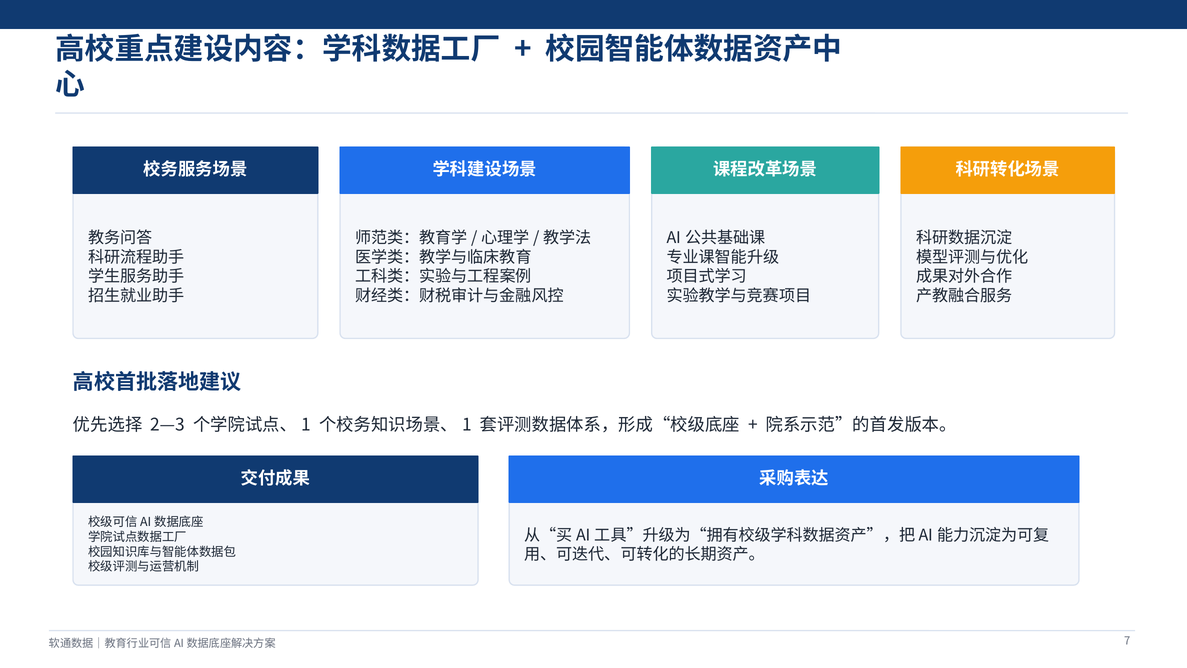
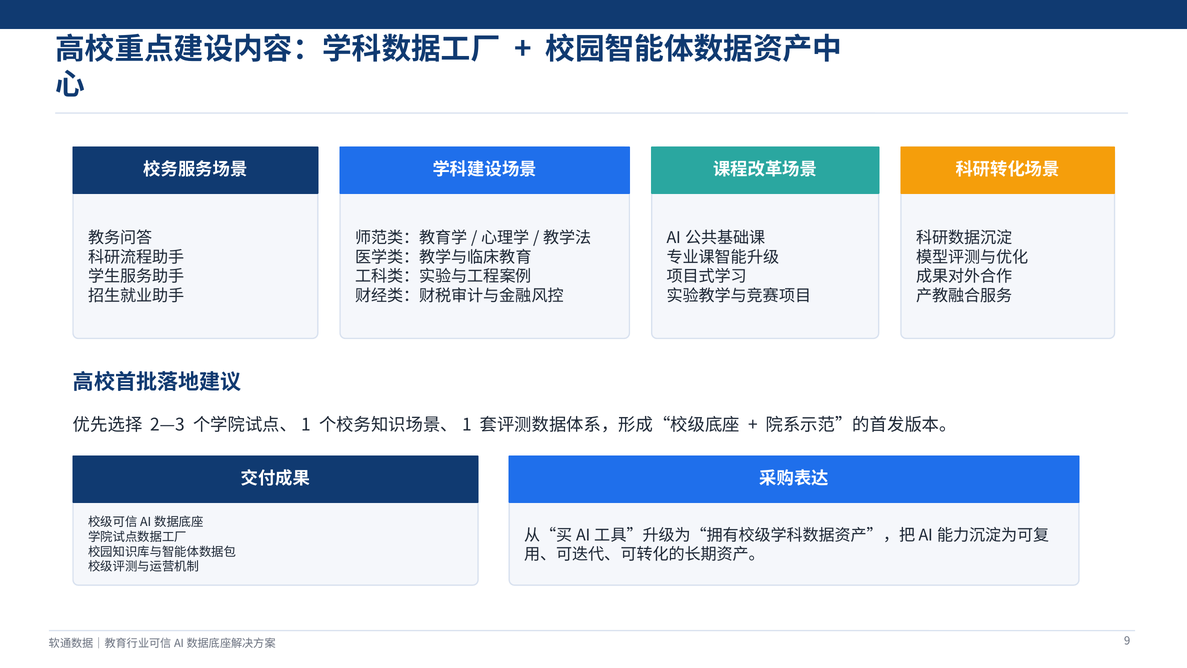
7: 7 -> 9 (1128, 641)
